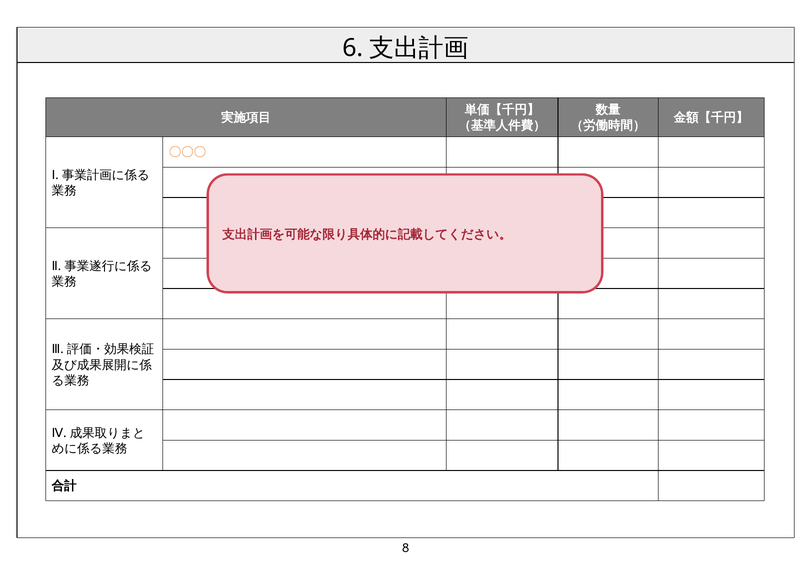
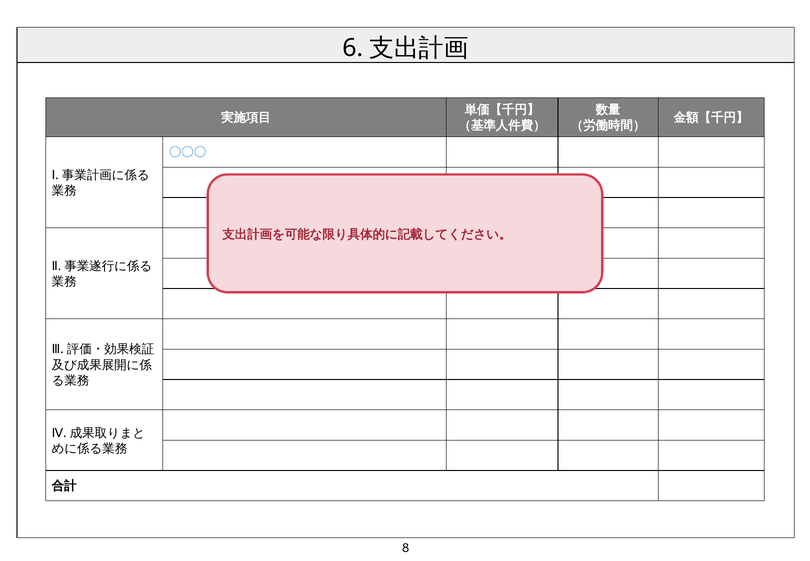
〇〇〇 colour: orange -> blue (187, 152)
